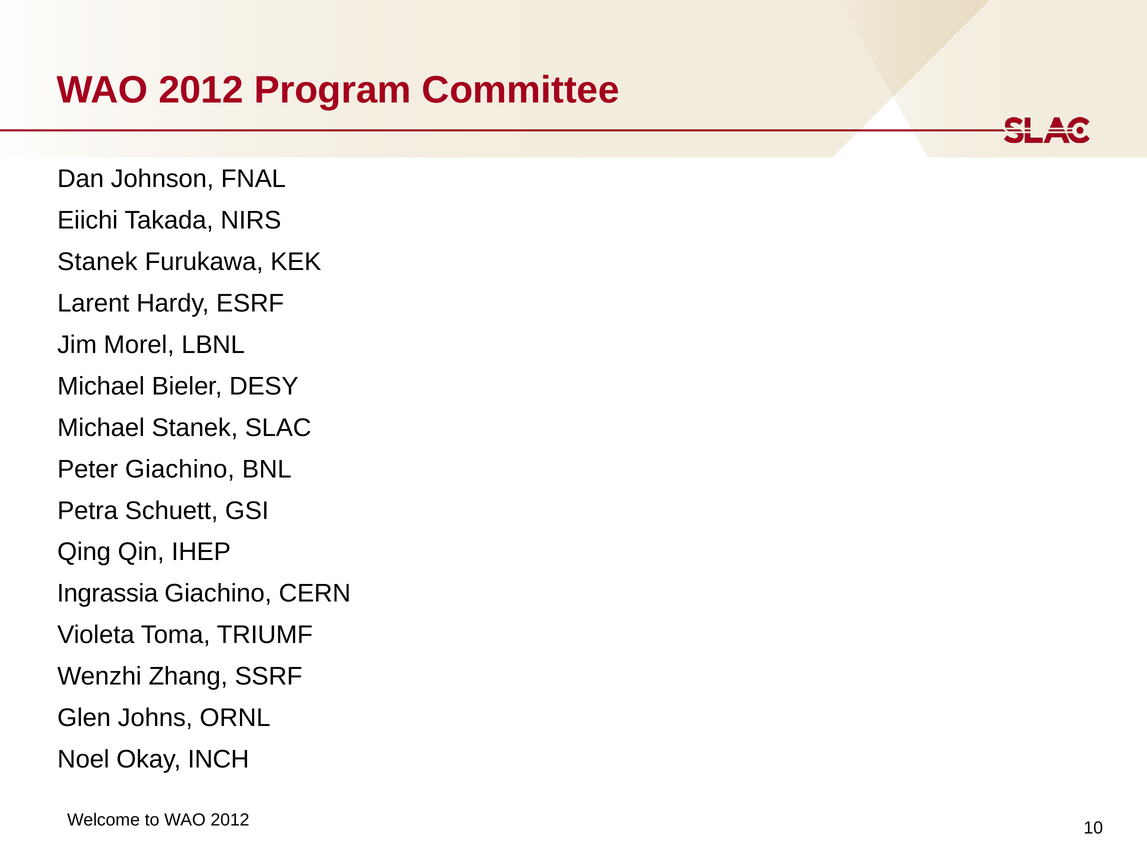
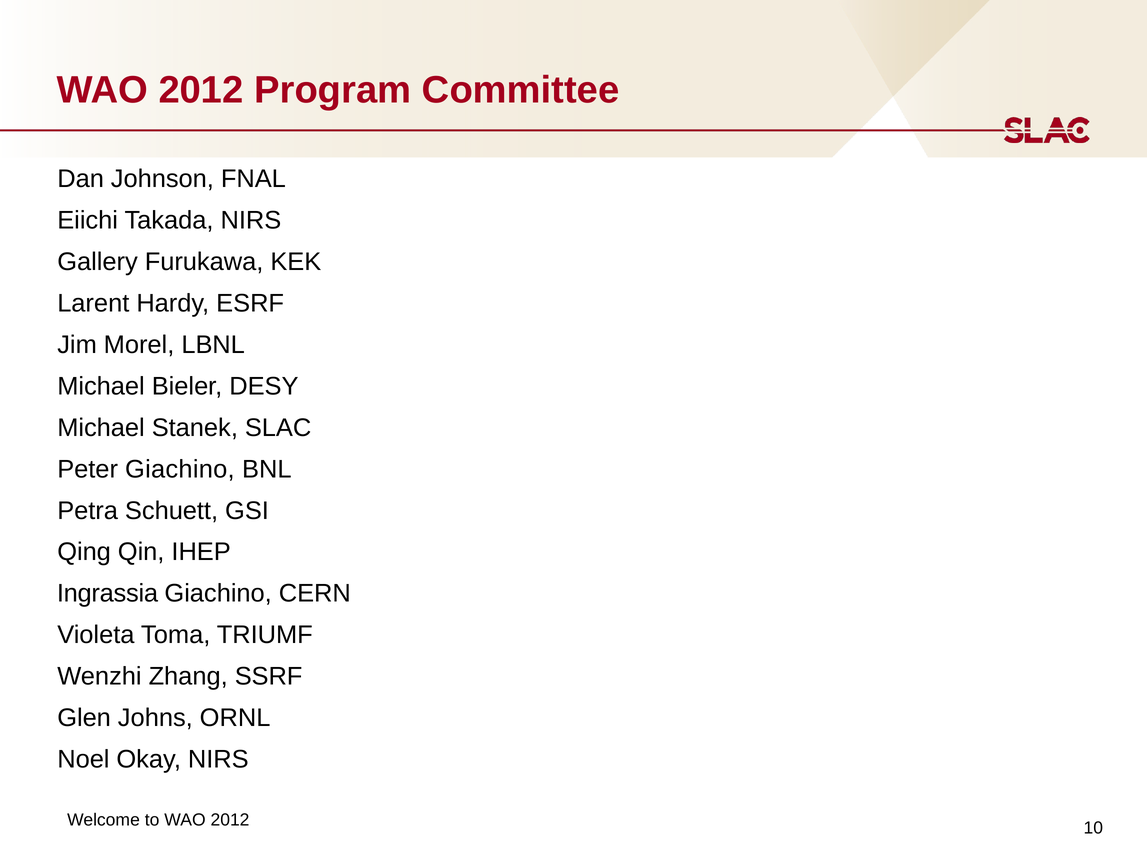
Stanek: Stanek -> Gallery (98, 262)
Okay INCH: INCH -> NIRS (218, 759)
